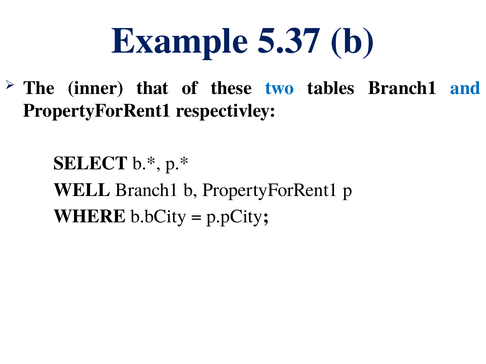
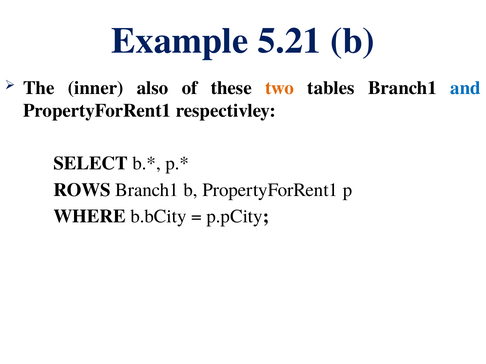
5.37: 5.37 -> 5.21 (289, 41)
that: that -> also (153, 88)
two colour: blue -> orange (280, 88)
WELL: WELL -> ROWS (82, 190)
